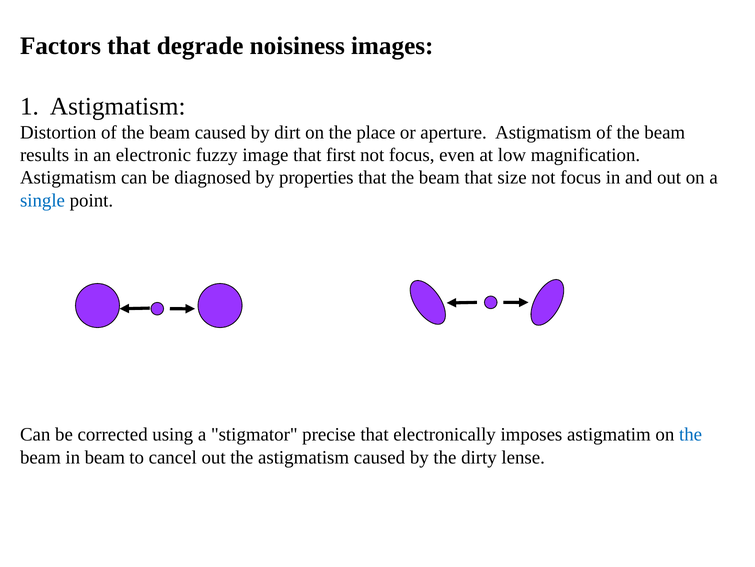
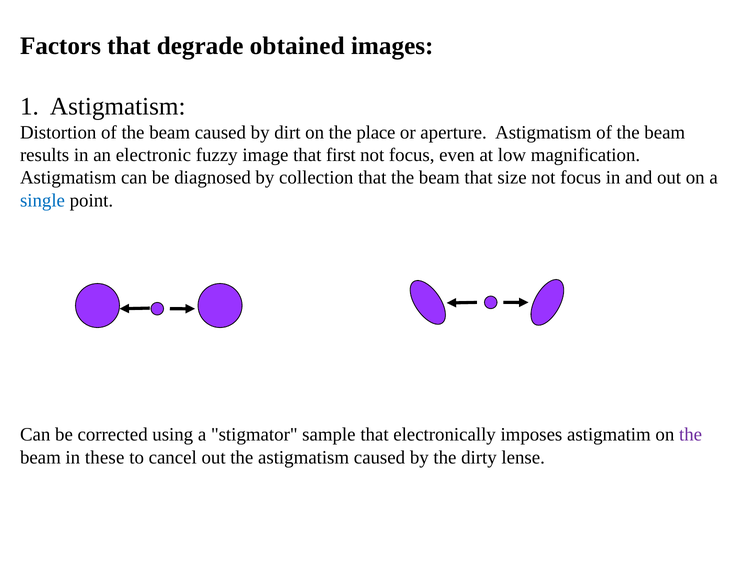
noisiness: noisiness -> obtained (297, 46)
properties: properties -> collection (316, 177)
precise: precise -> sample (329, 434)
the colour: blue -> purple (691, 434)
in beam: beam -> these (105, 457)
